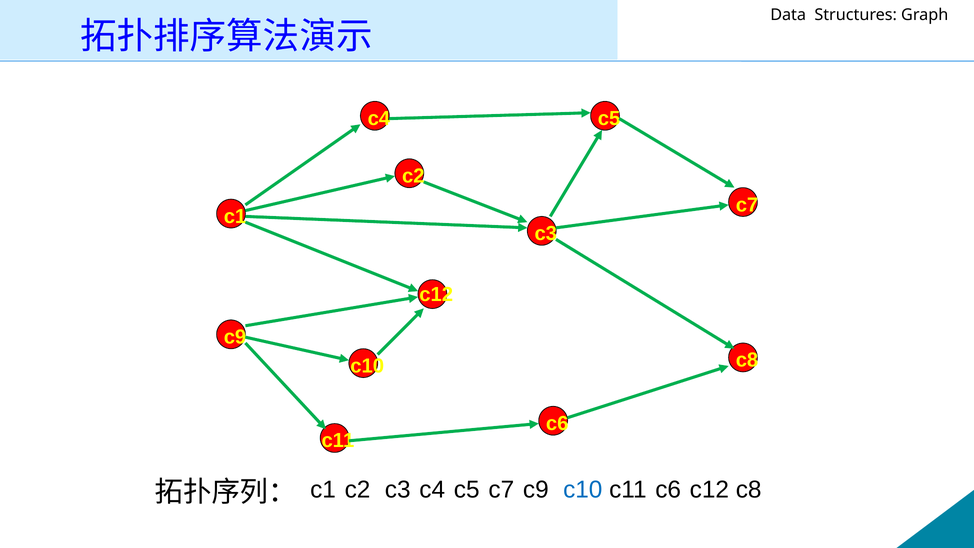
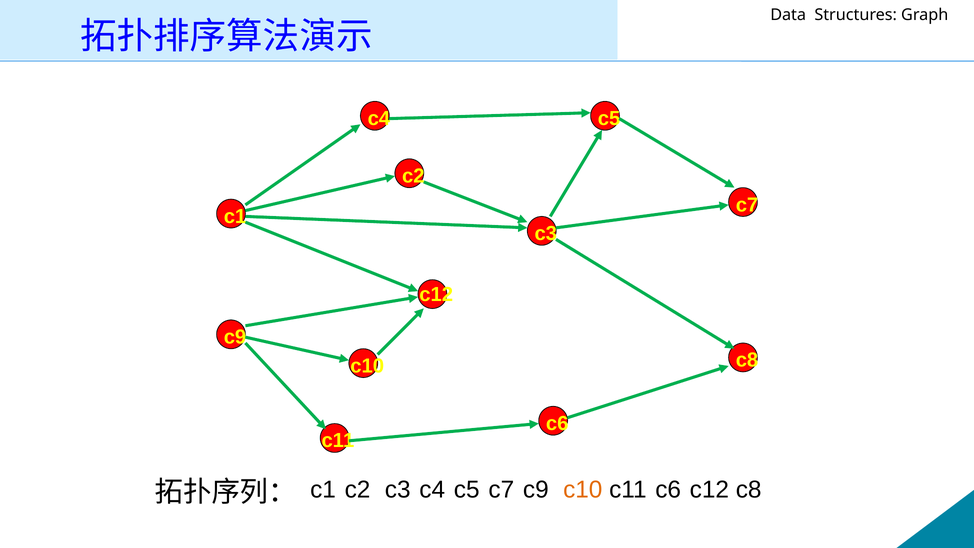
c10 colour: blue -> orange (583, 489)
